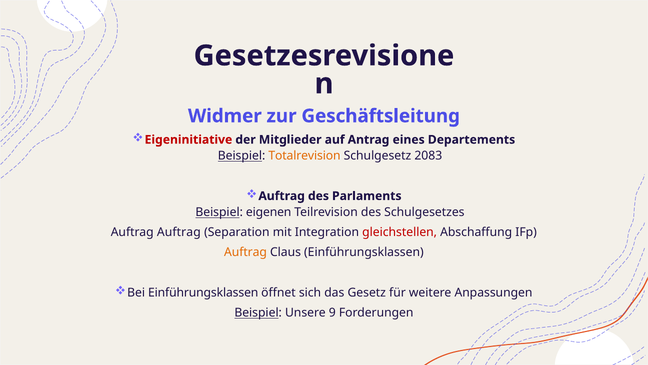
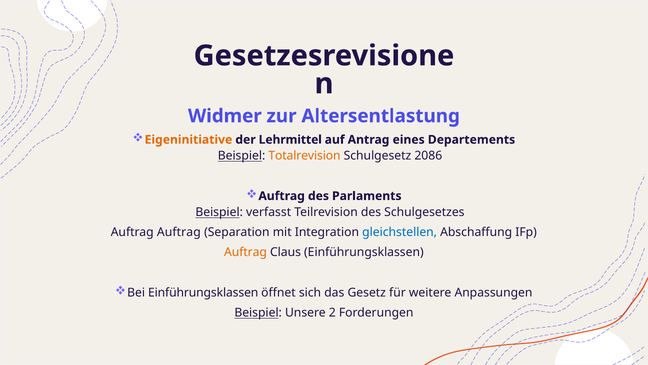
Geschäftsleitung: Geschäftsleitung -> Altersentlastung (381, 116)
Eigeninitiative colour: red -> orange (188, 140)
Mitglieder: Mitglieder -> Lehrmittel (290, 140)
2083: 2083 -> 2086 (428, 156)
eigenen: eigenen -> verfasst (269, 212)
gleichstellen colour: red -> blue (400, 232)
9: 9 -> 2 (332, 312)
